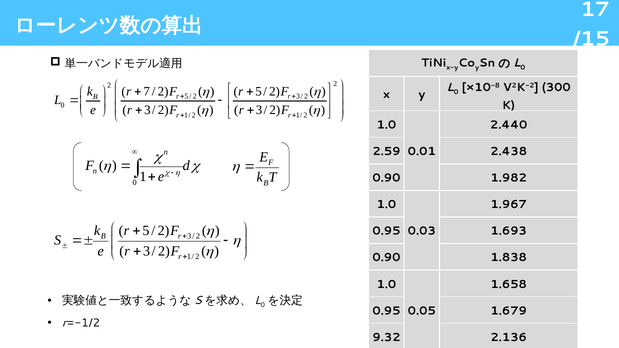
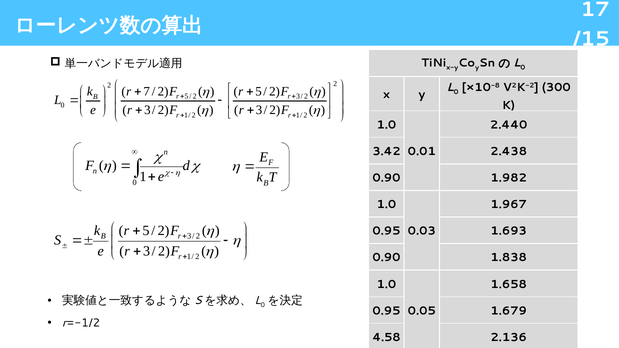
2.59: 2.59 -> 3.42 (386, 151)
9.32: 9.32 -> 4.58 (386, 338)
